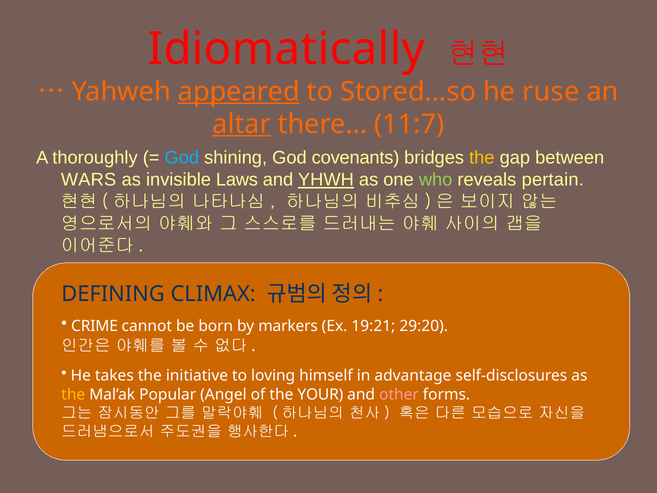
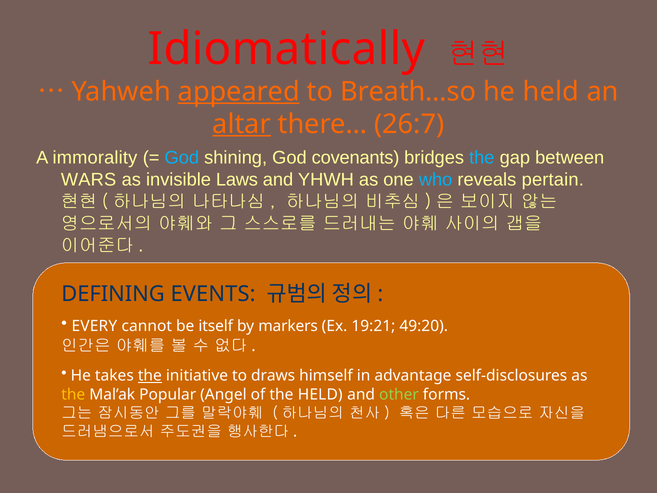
Stored…so: Stored…so -> Breath…so (408, 91)
he ruse: ruse -> held (551, 91)
11:7: 11:7 -> 26:7 (409, 124)
thoroughly: thoroughly -> immorality (95, 158)
the colour: yellow -> light blue (482, 158)
YHWH underline: present -> none (326, 180)
who colour: light green -> light blue (436, 180)
CLIMAX: CLIMAX -> EVENTS (213, 294)
CRIME: CRIME -> EVERY (94, 326)
born: born -> itself (216, 326)
29:20: 29:20 -> 49:20 (424, 326)
the underline: none -> present (150, 376)
loving: loving -> draws (273, 376)
the YOUR: YOUR -> HELD (320, 394)
other colour: pink -> light green (399, 394)
